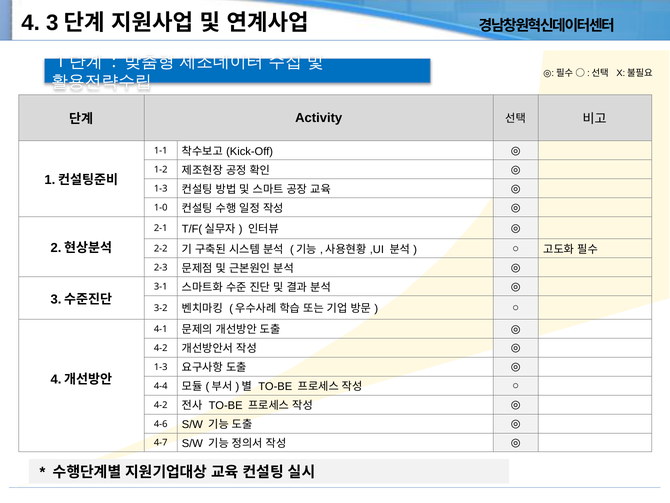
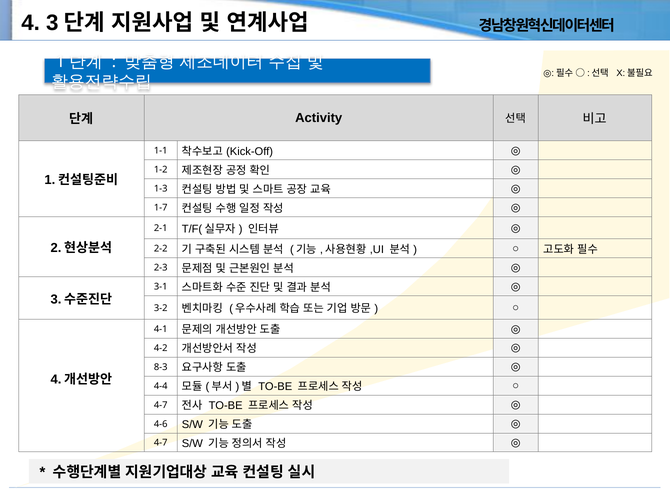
1-0: 1-0 -> 1-7 (161, 208)
1-3: 1-3 -> 8-3 (161, 367)
4-2: 4-2 -> 4-7 (161, 405)
